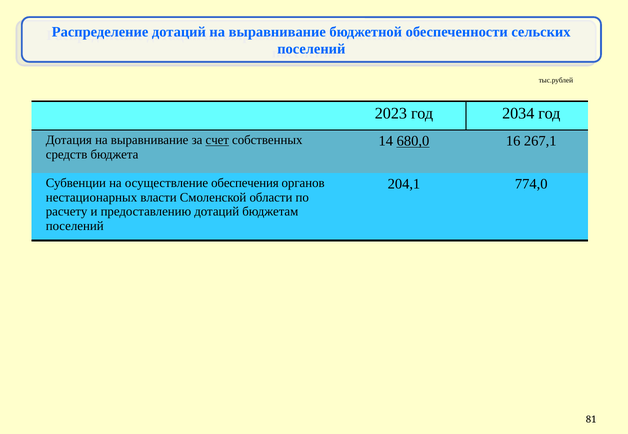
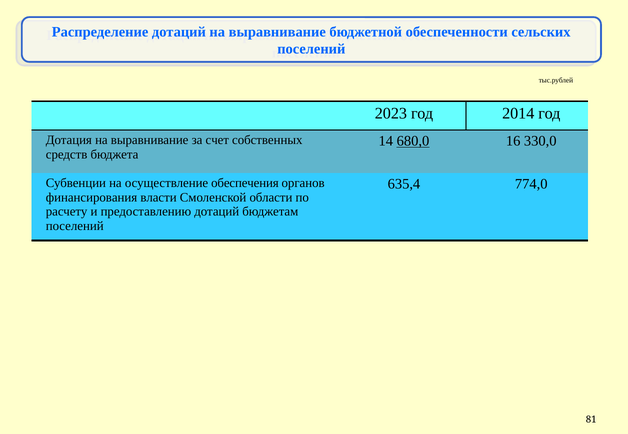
2034: 2034 -> 2014 (518, 113)
счет underline: present -> none (217, 140)
267,1: 267,1 -> 330,0 (540, 141)
204,1: 204,1 -> 635,4 (404, 184)
нестационарных: нестационарных -> финансирования (92, 198)
